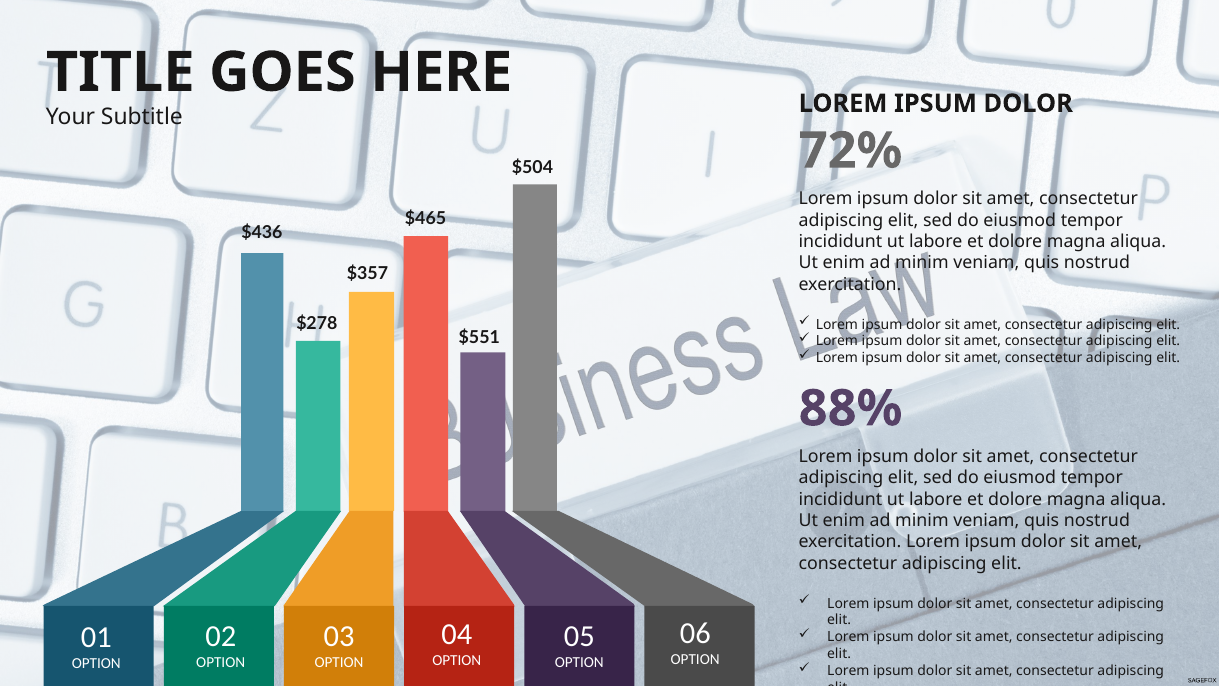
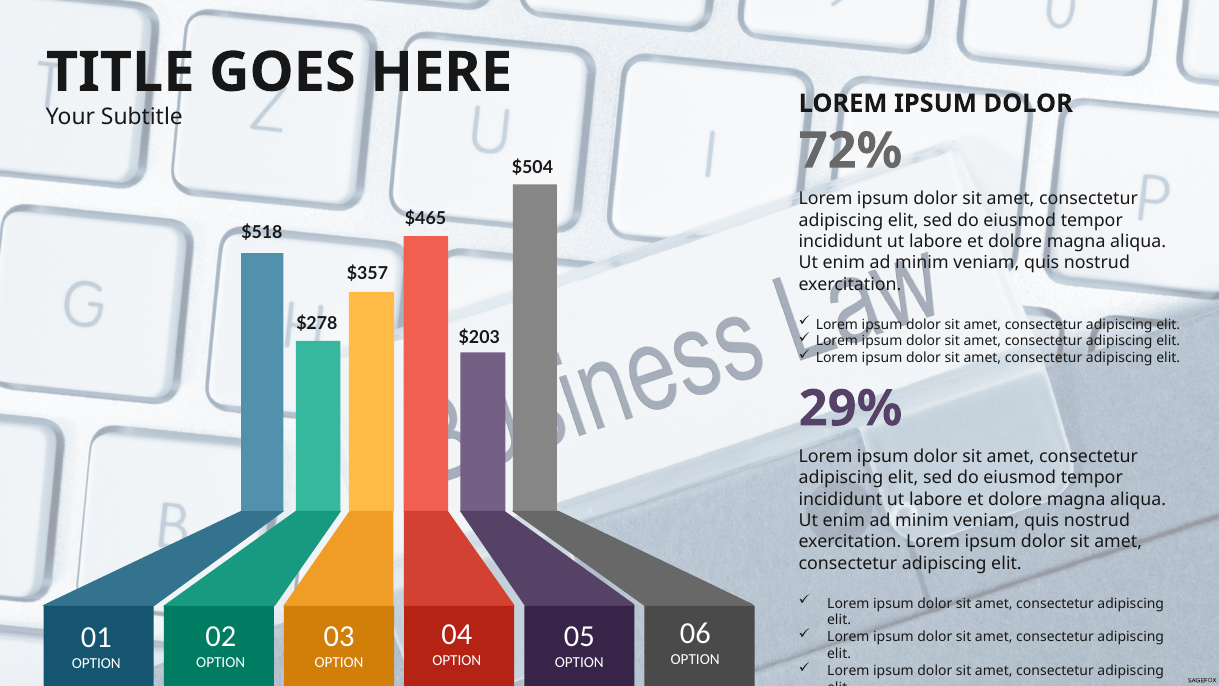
$436: $436 -> $518 (262, 233)
$551: $551 -> $203 (479, 337)
88%: 88% -> 29% (851, 408)
